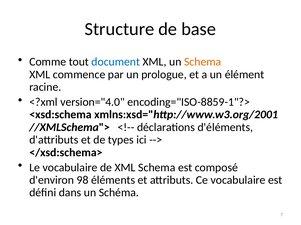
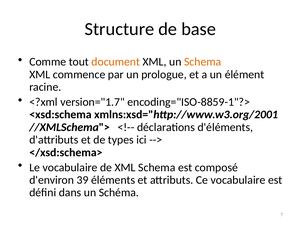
document colour: blue -> orange (116, 62)
version="4.0: version="4.0 -> version="1.7 (92, 102)
98: 98 -> 39 (83, 181)
